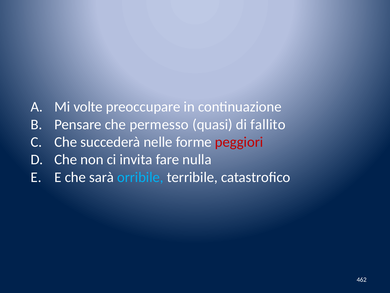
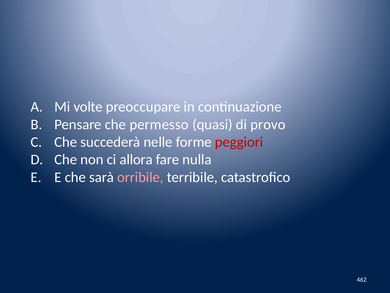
fallito: fallito -> provo (268, 124)
invita: invita -> allora (136, 159)
orribile colour: light blue -> pink (140, 177)
